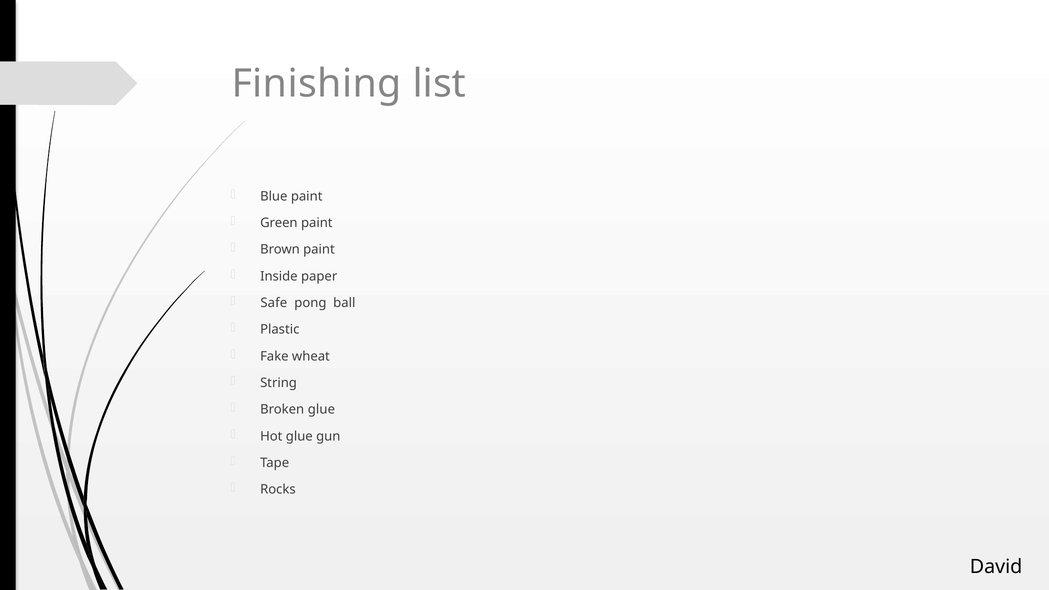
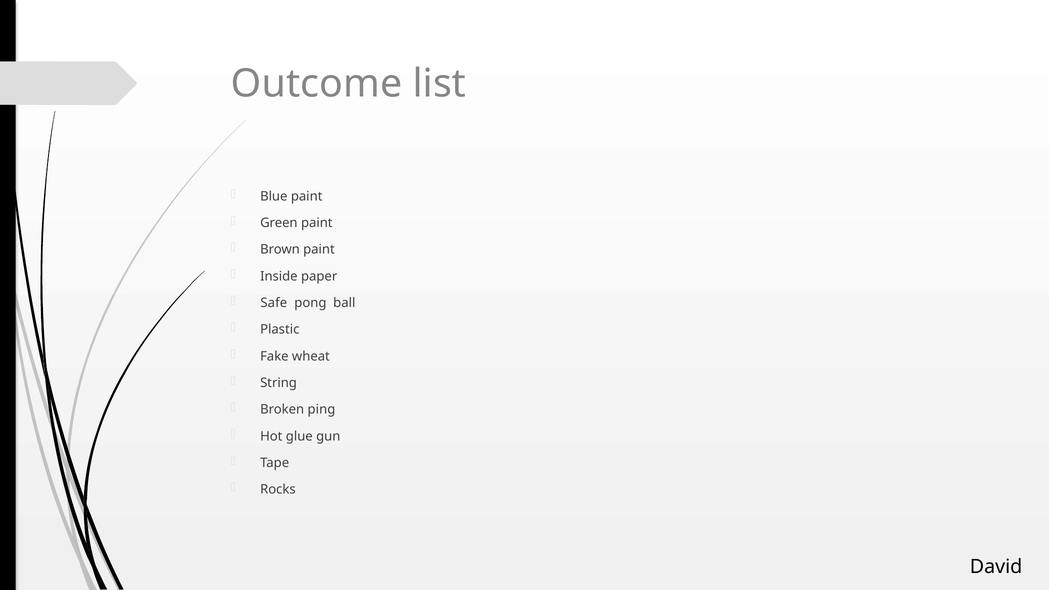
Finishing: Finishing -> Outcome (317, 84)
Broken glue: glue -> ping (321, 410)
